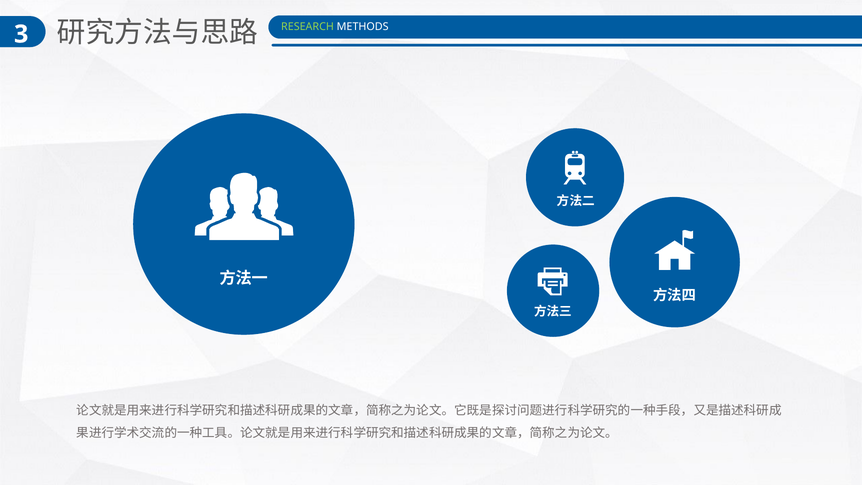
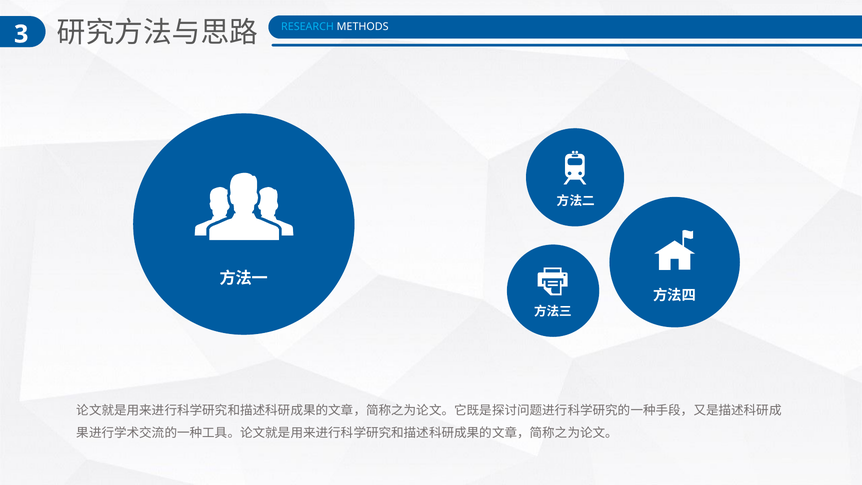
RESEARCH colour: light green -> light blue (308, 27)
